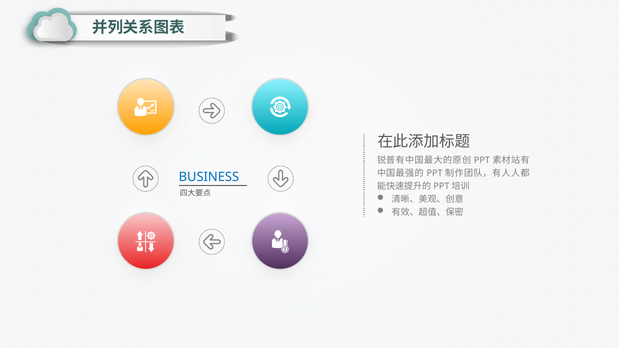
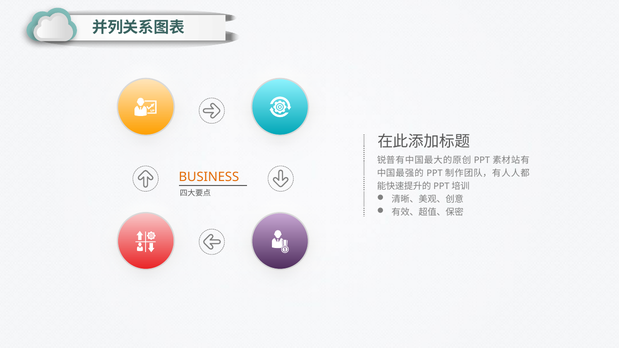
BUSINESS colour: blue -> orange (209, 177)
